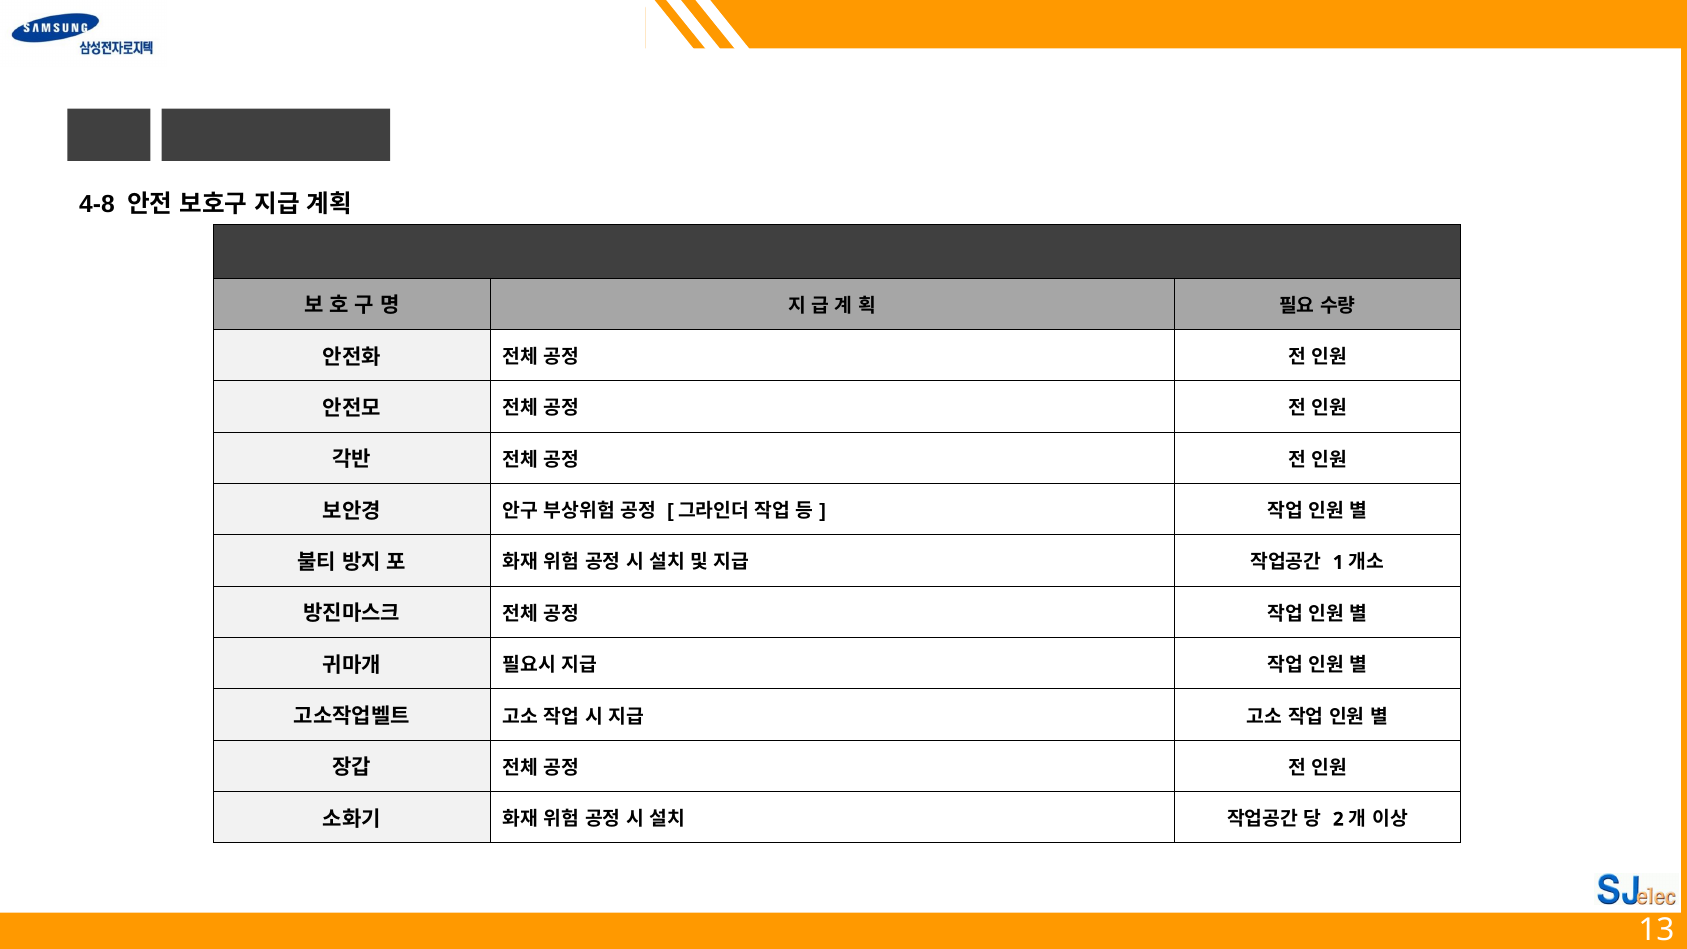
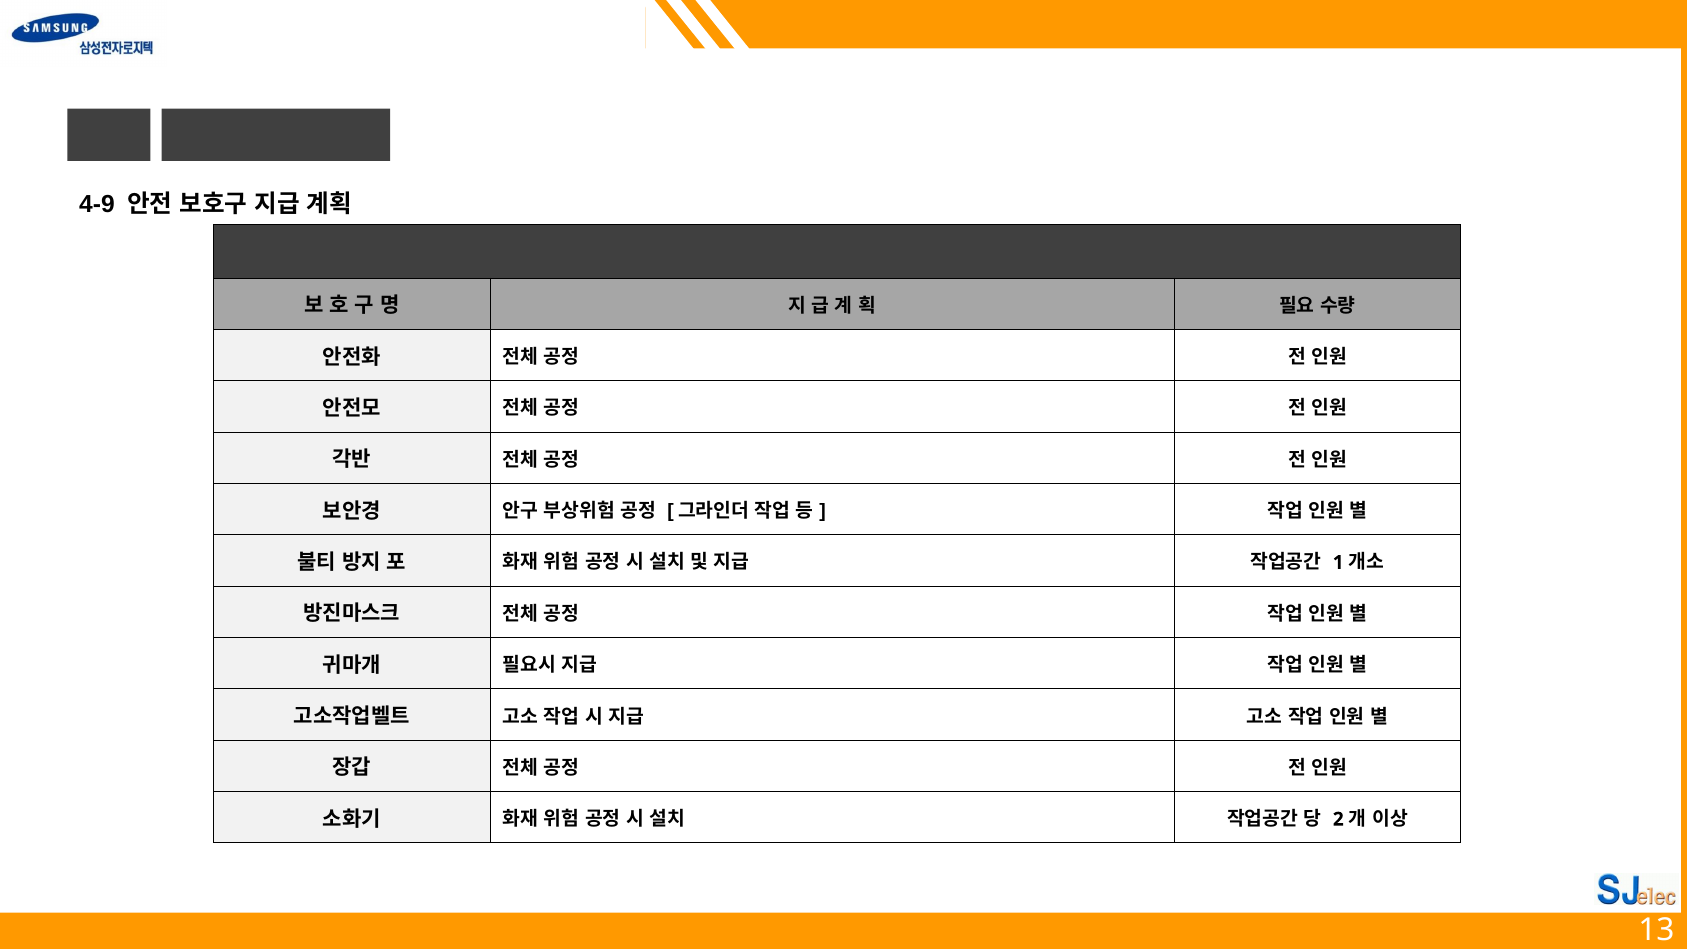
4-8: 4-8 -> 4-9 (97, 204)
